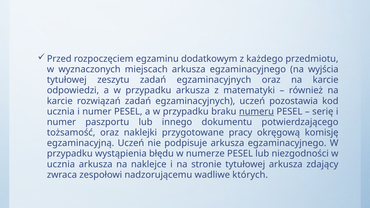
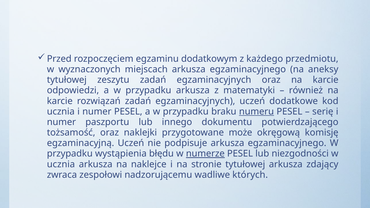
wyjścia: wyjścia -> aneksy (323, 69)
pozostawia: pozostawia -> dodatkowe (294, 101)
pracy: pracy -> może (240, 133)
numerze underline: none -> present (205, 154)
